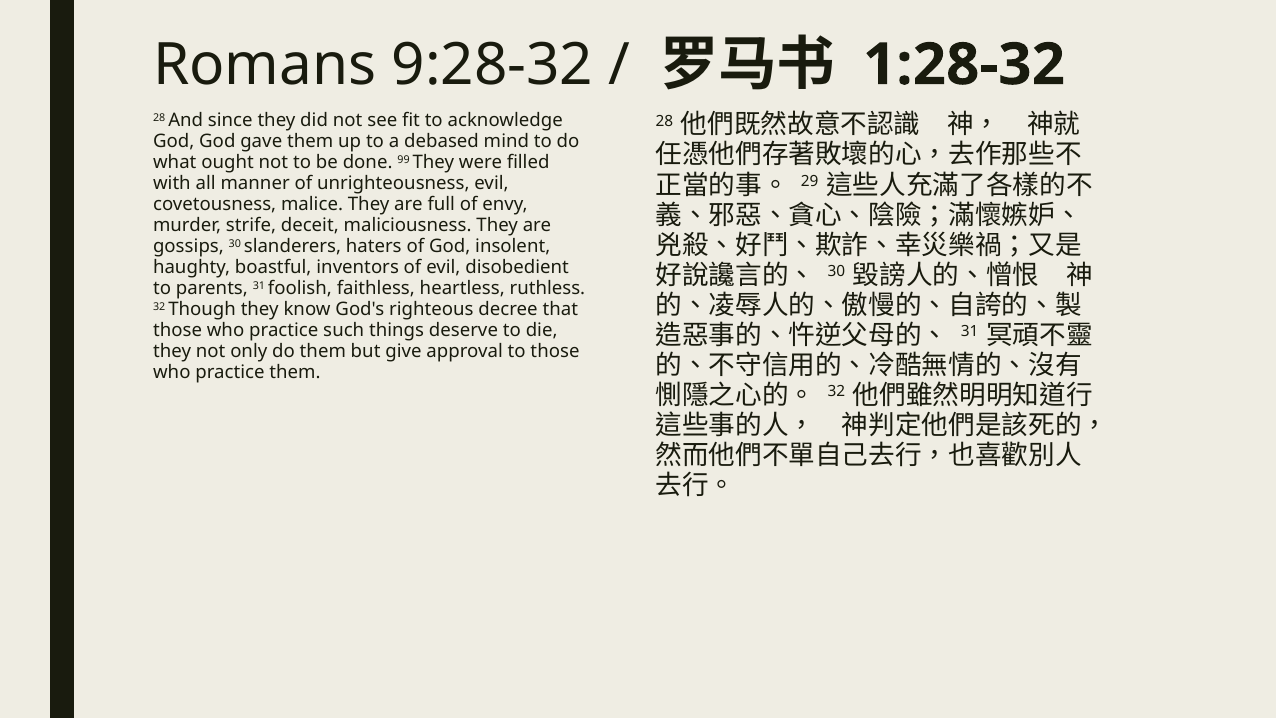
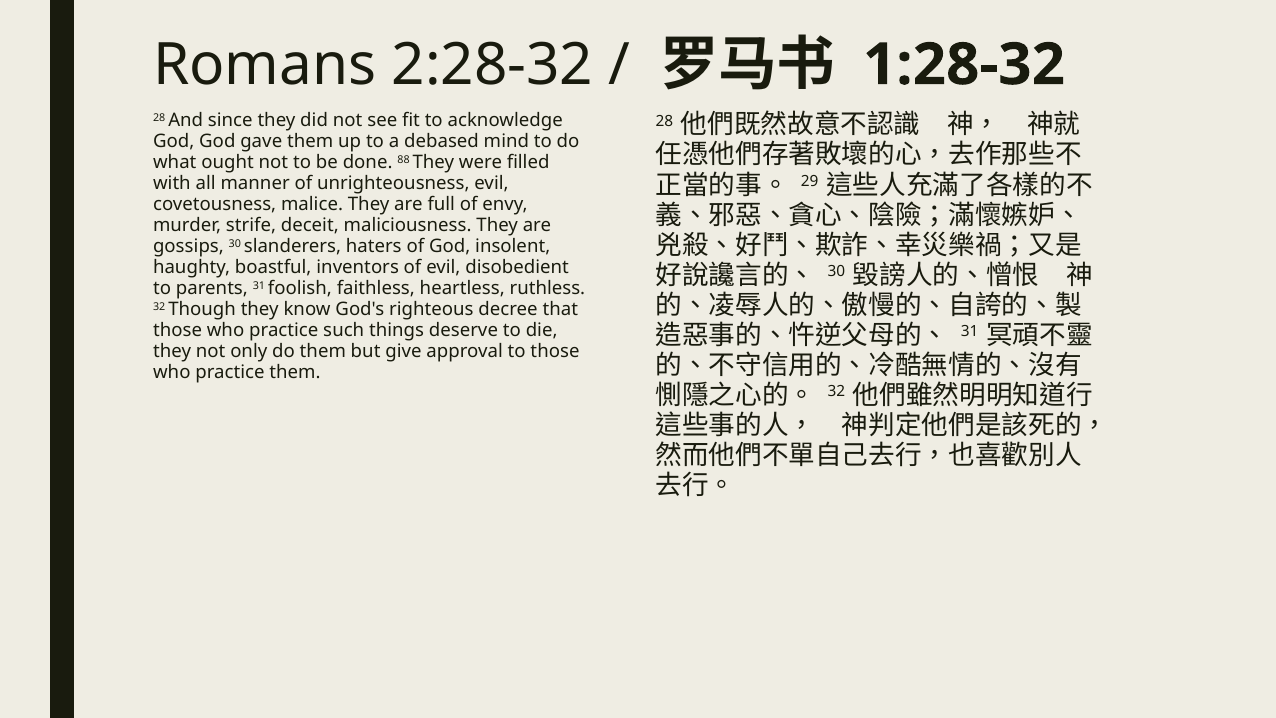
9:28-32: 9:28-32 -> 2:28-32 (492, 65)
99: 99 -> 88 (404, 160)
